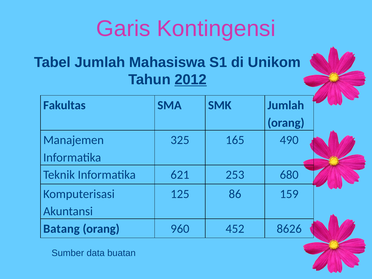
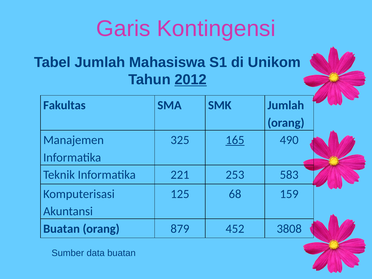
165 underline: none -> present (235, 140)
621: 621 -> 221 (180, 175)
680: 680 -> 583 (289, 175)
86: 86 -> 68 (235, 194)
Batang: Batang -> Buatan (62, 229)
960: 960 -> 879 (180, 229)
8626: 8626 -> 3808 (289, 229)
